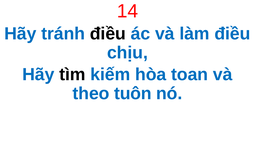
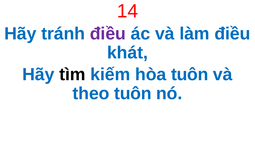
điều colour: black -> purple (108, 34)
chịu: chịu -> khát (127, 53)
hòa toan: toan -> tuôn (190, 74)
